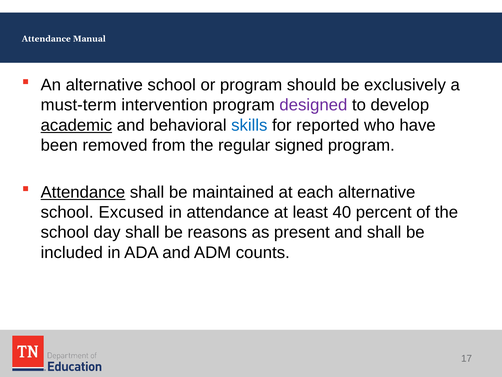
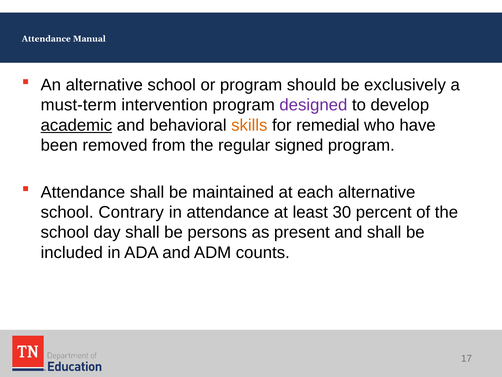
skills colour: blue -> orange (249, 125)
reported: reported -> remedial (328, 125)
Attendance underline: present -> none (83, 192)
Excused: Excused -> Contrary (131, 212)
40: 40 -> 30 (342, 212)
reasons: reasons -> persons (217, 232)
